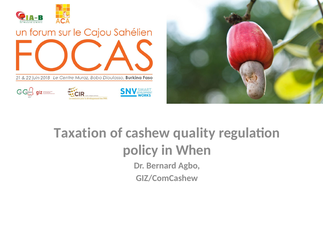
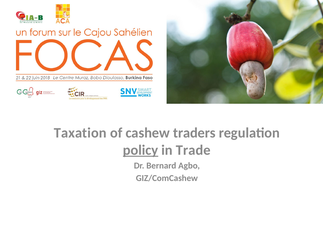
quality: quality -> traders (194, 132)
policy underline: none -> present (141, 150)
When: When -> Trade (193, 150)
